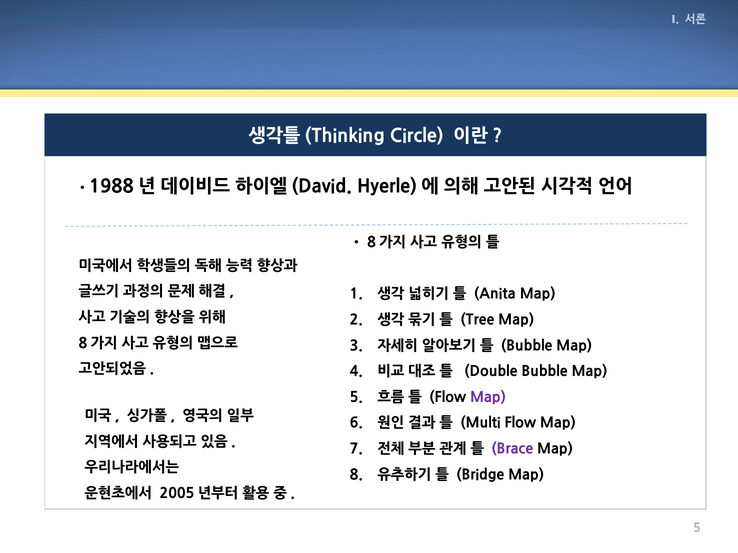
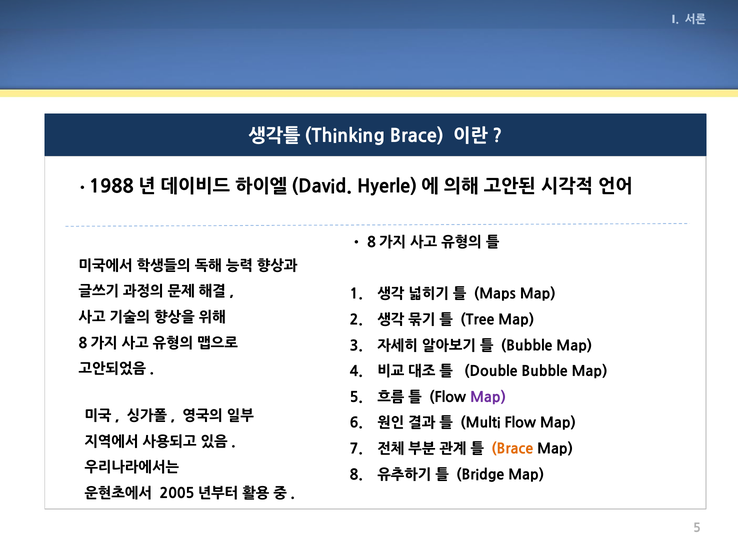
Circle: Circle -> Brace (417, 137)
Anita: Anita -> Maps (495, 294)
Brace colour: purple -> orange (512, 449)
